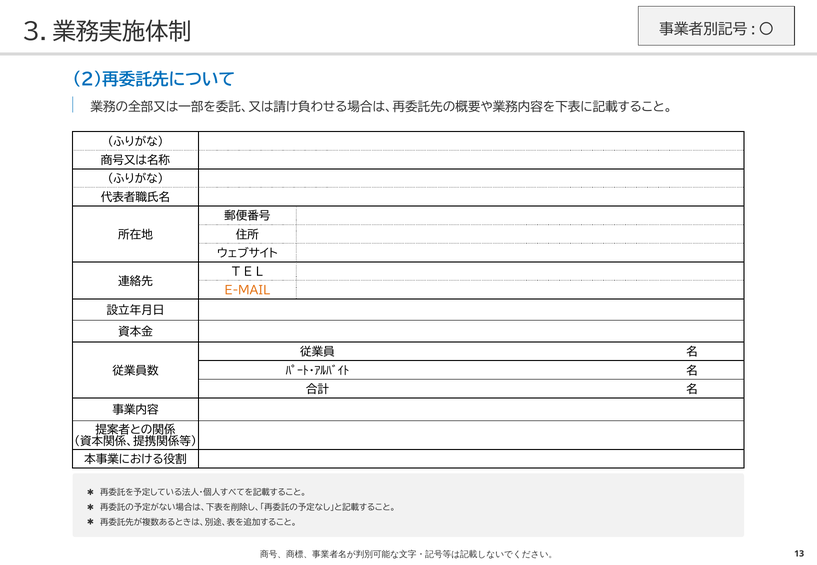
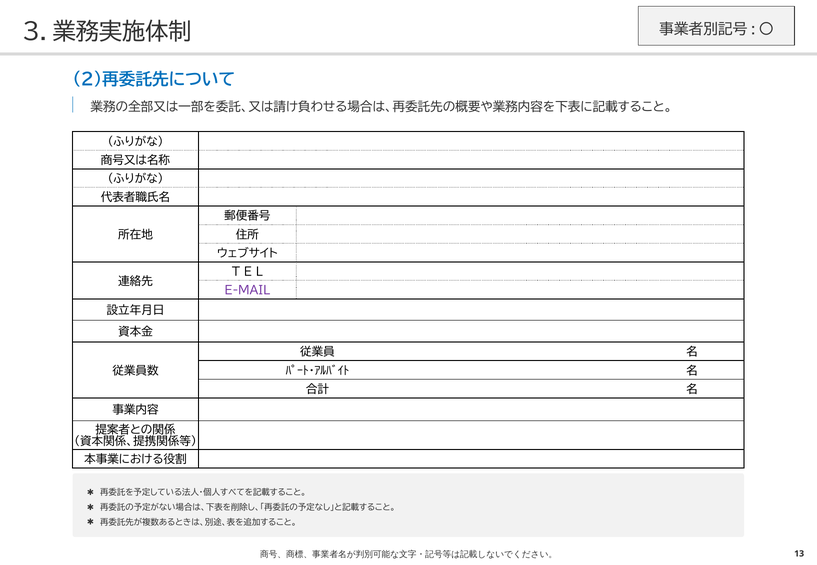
E-MAIL colour: orange -> purple (247, 291)
